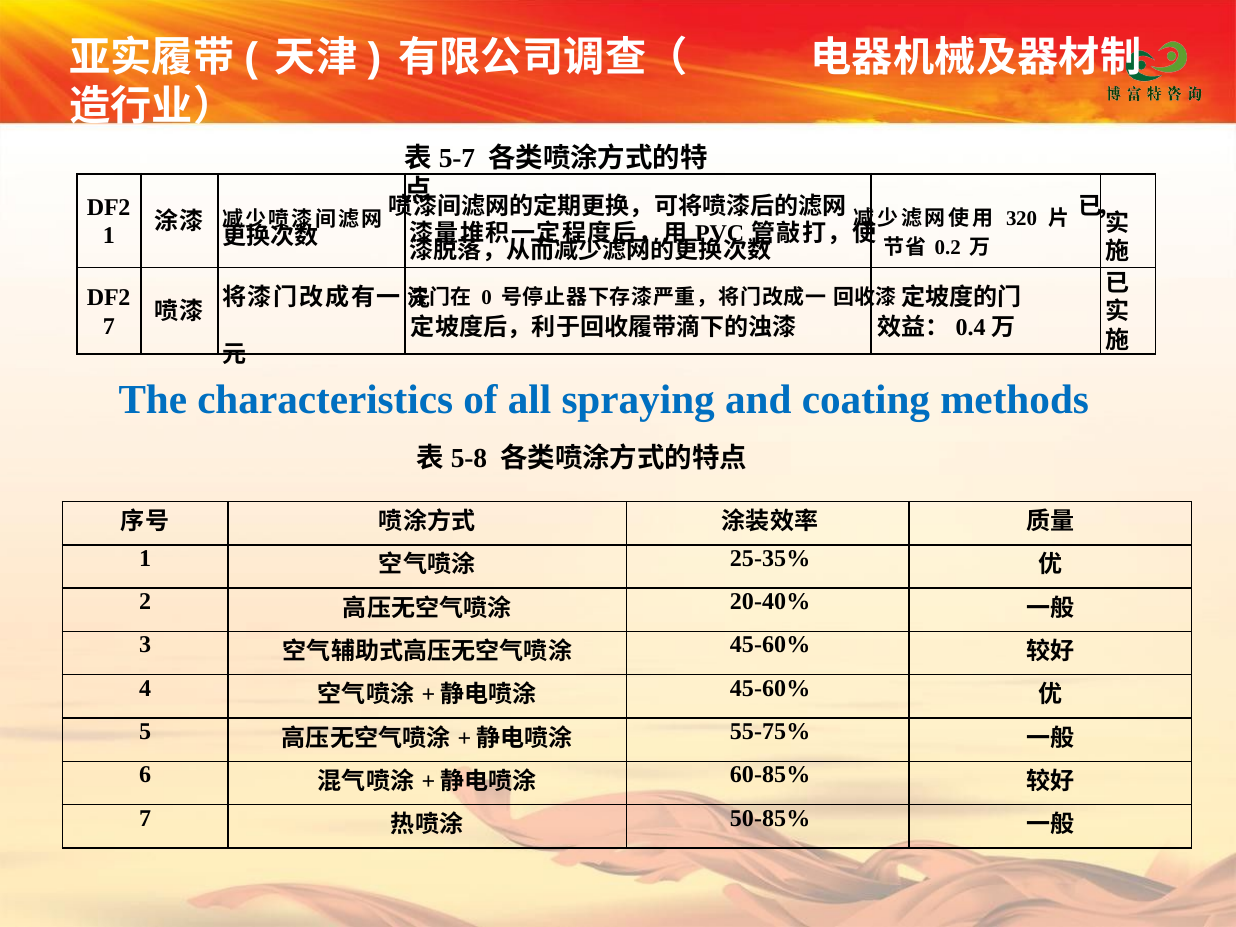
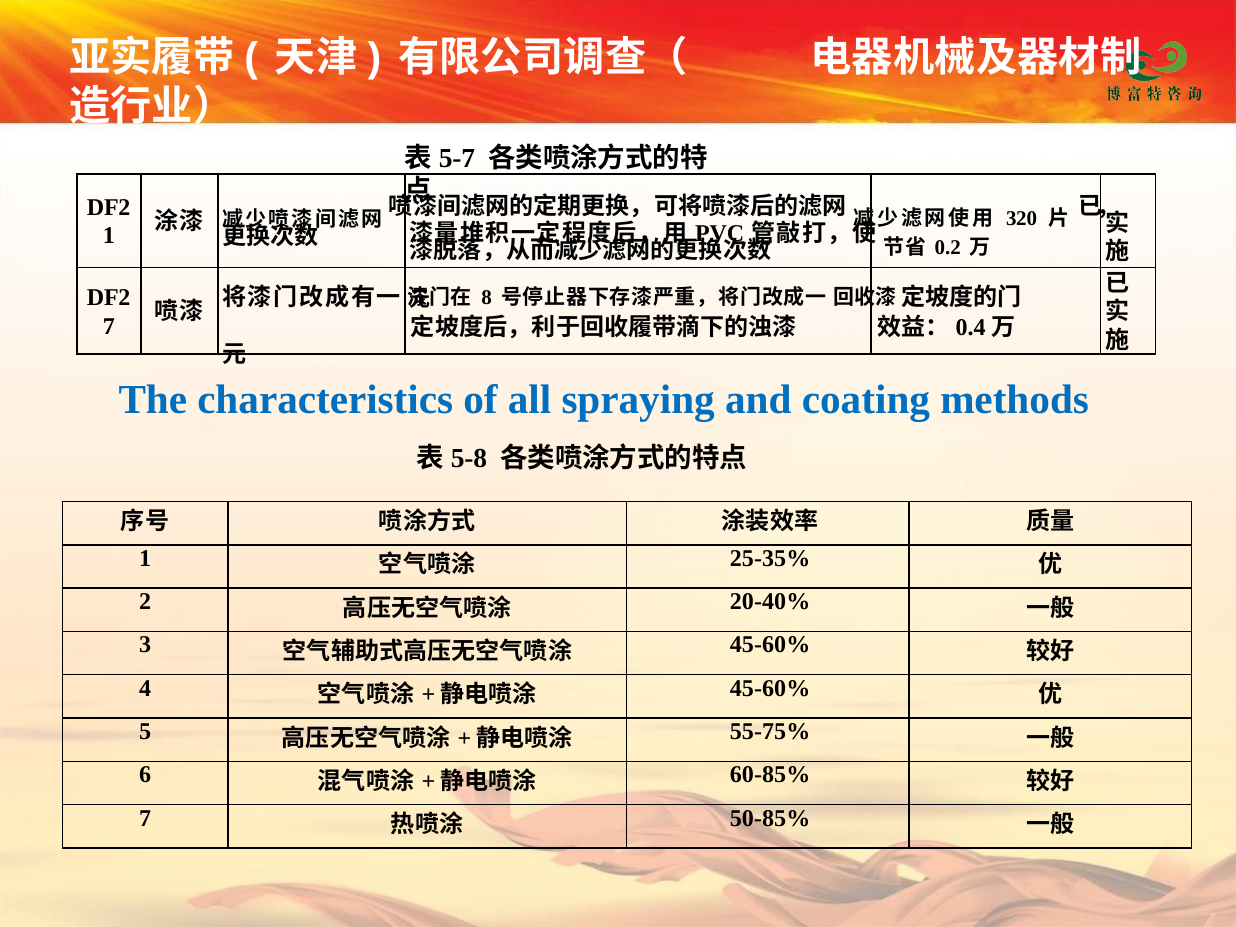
0: 0 -> 8 (487, 297)
